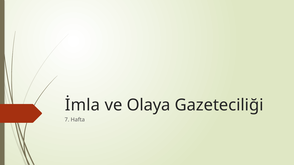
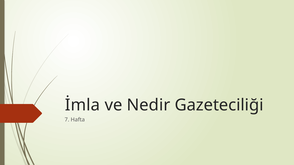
Olaya: Olaya -> Nedir (148, 105)
